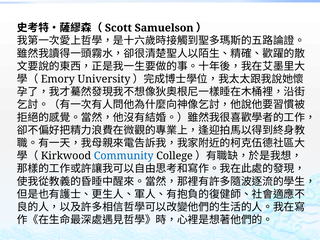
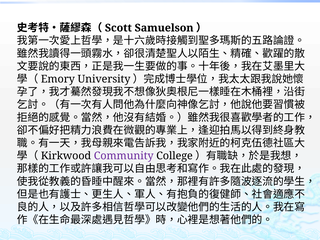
Community colour: blue -> purple (124, 156)
